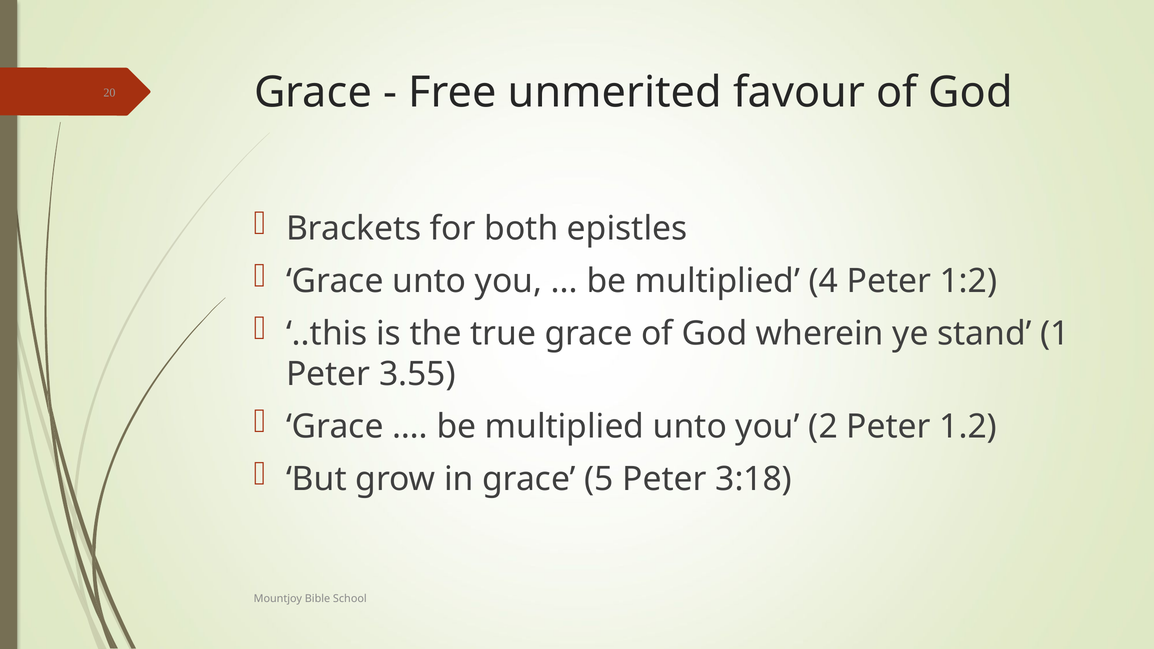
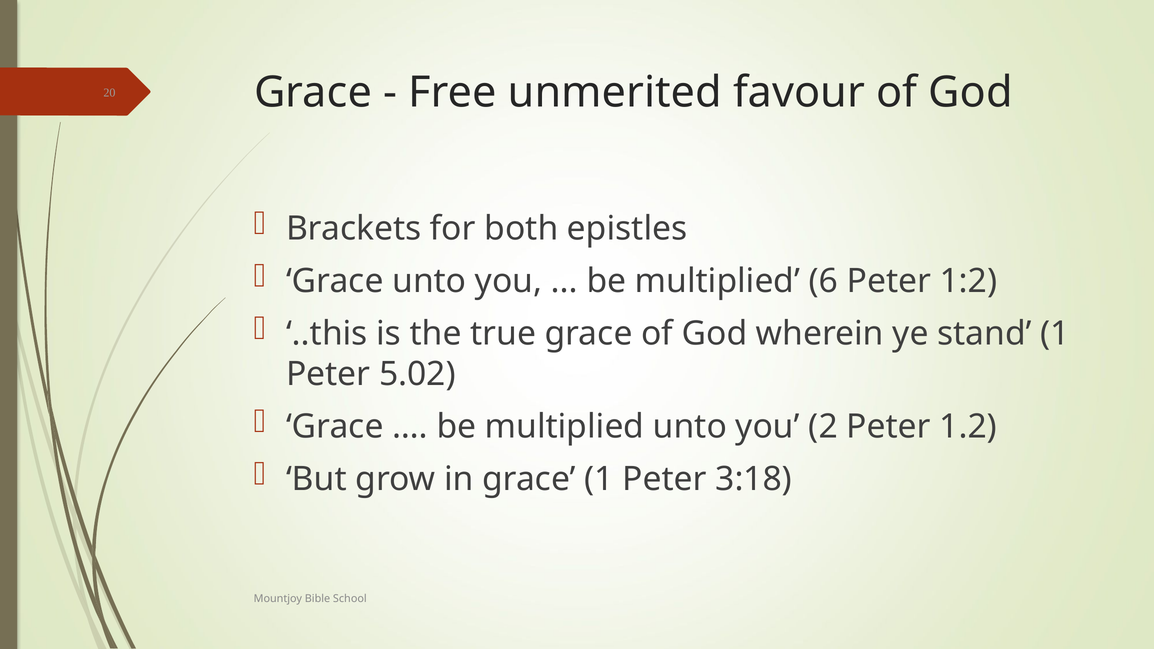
4: 4 -> 6 (823, 281)
3.55: 3.55 -> 5.02 (417, 374)
grace 5: 5 -> 1 (599, 479)
